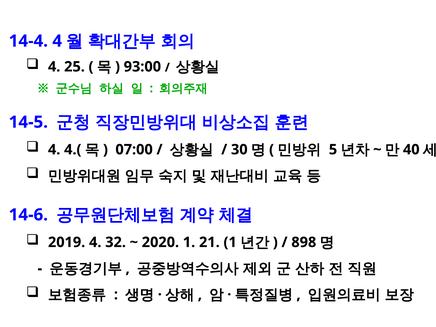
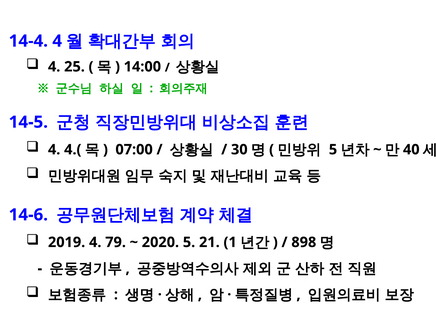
93:00: 93:00 -> 14:00 (142, 67)
32: 32 -> 79 (116, 242)
2020 1: 1 -> 5 (189, 242)
